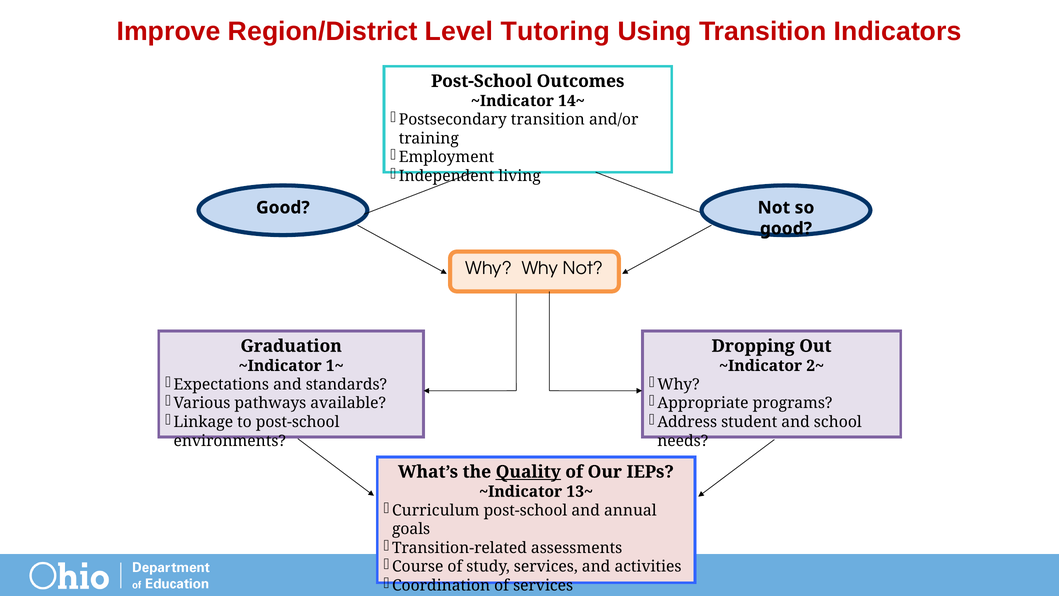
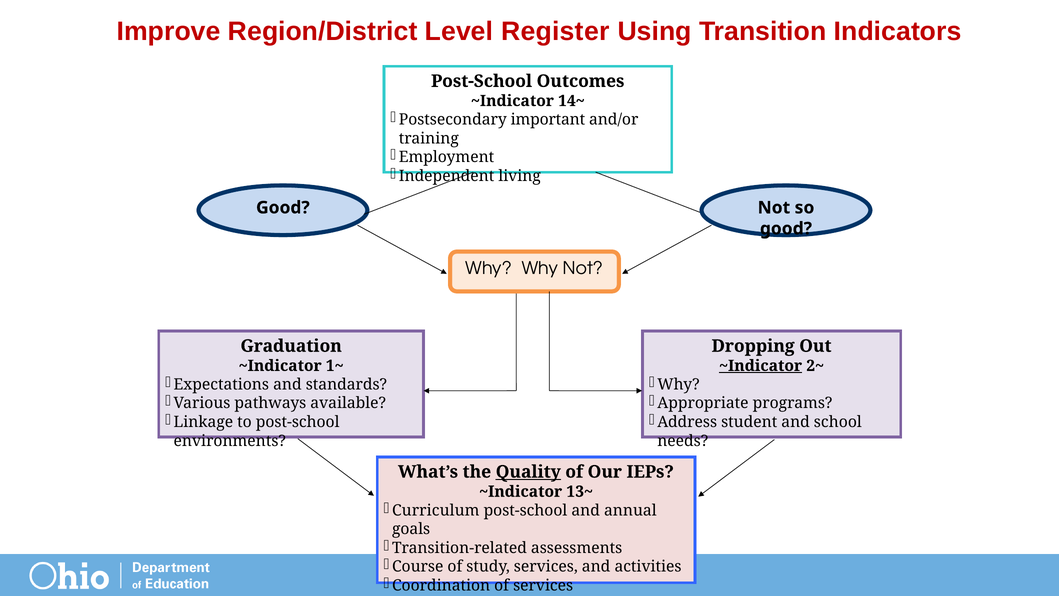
Tutoring: Tutoring -> Register (555, 32)
Postsecondary transition: transition -> important (548, 120)
~Indicator underline: none -> present (761, 366)
